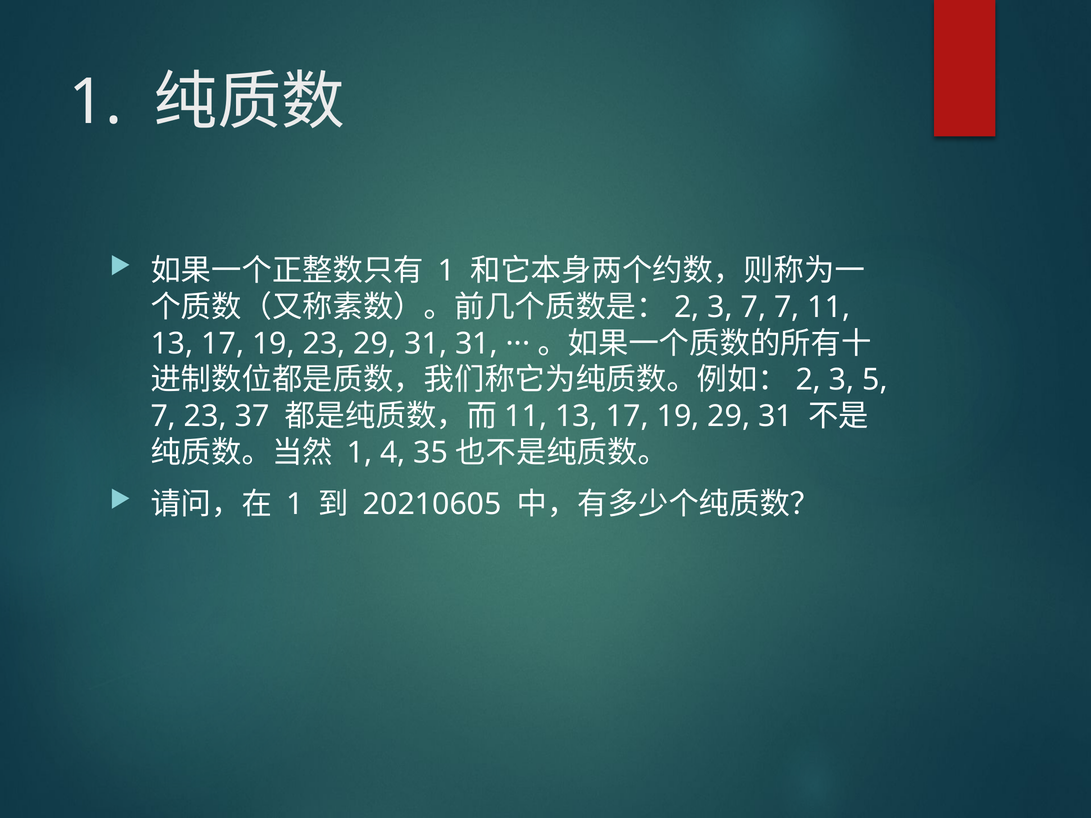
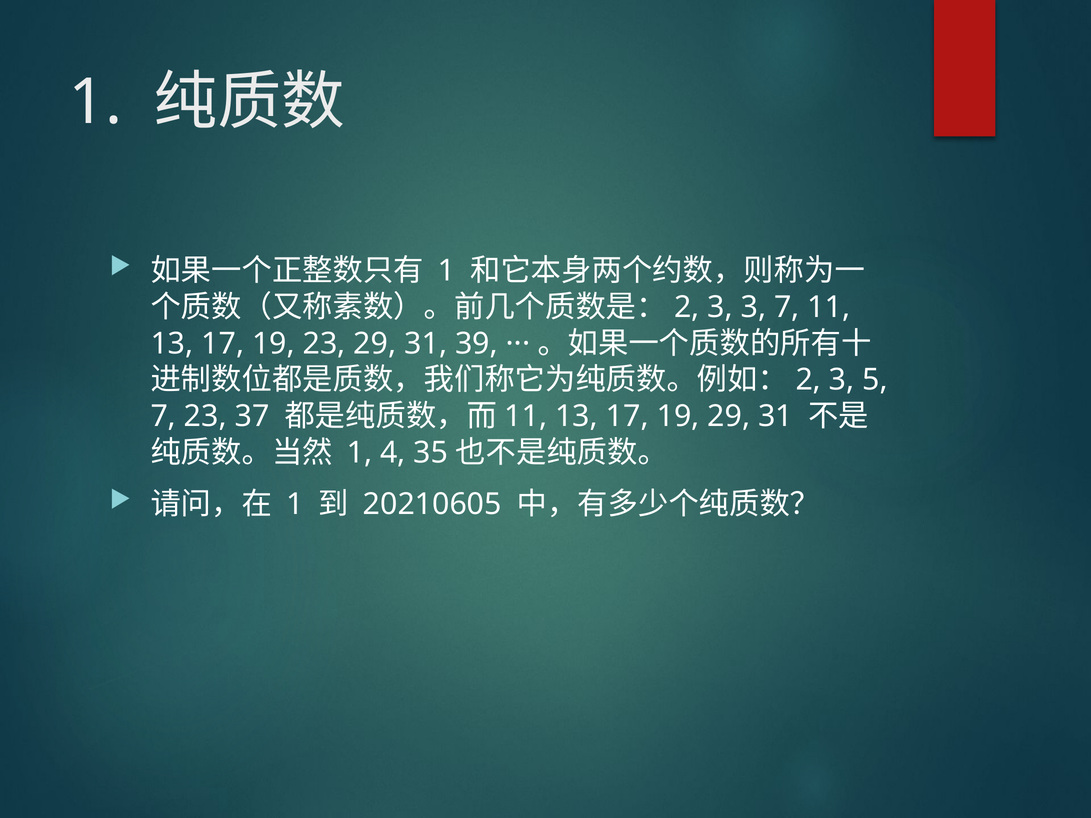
3 7: 7 -> 3 (753, 307)
31 31: 31 -> 39 (476, 344)
